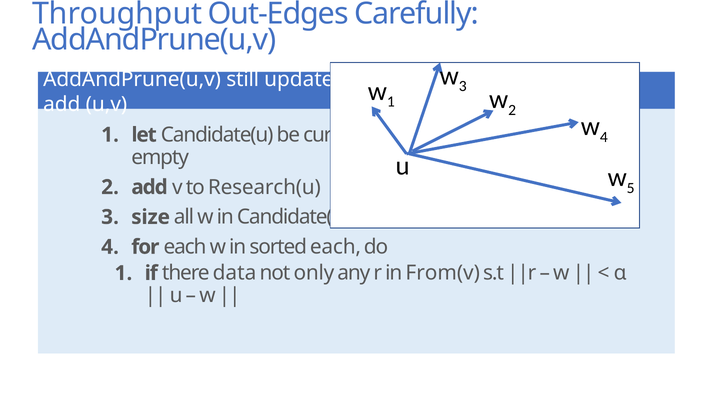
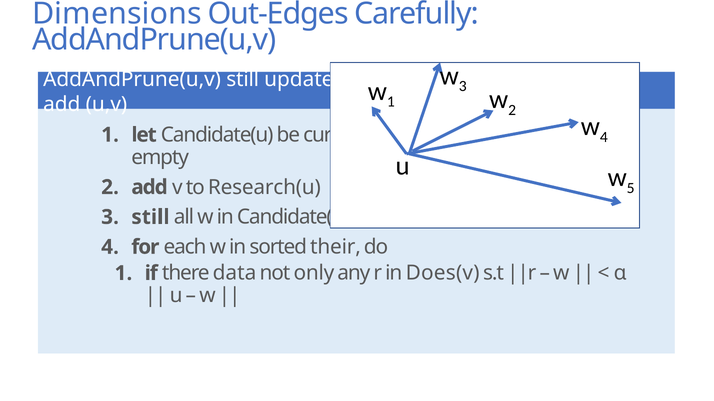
Throughput: Throughput -> Dimensions (117, 14)
size: size -> still (150, 217)
sorted each: each -> their (335, 247)
From(v: From(v -> Does(v (443, 274)
